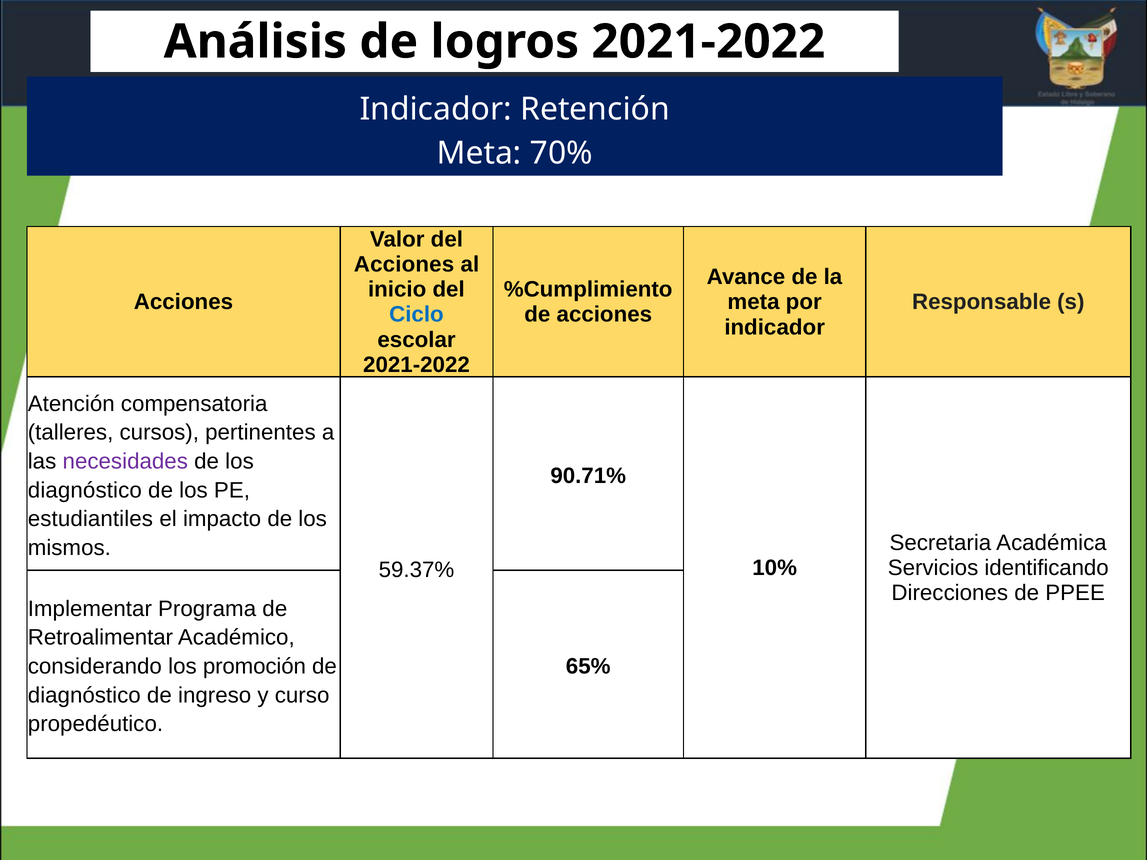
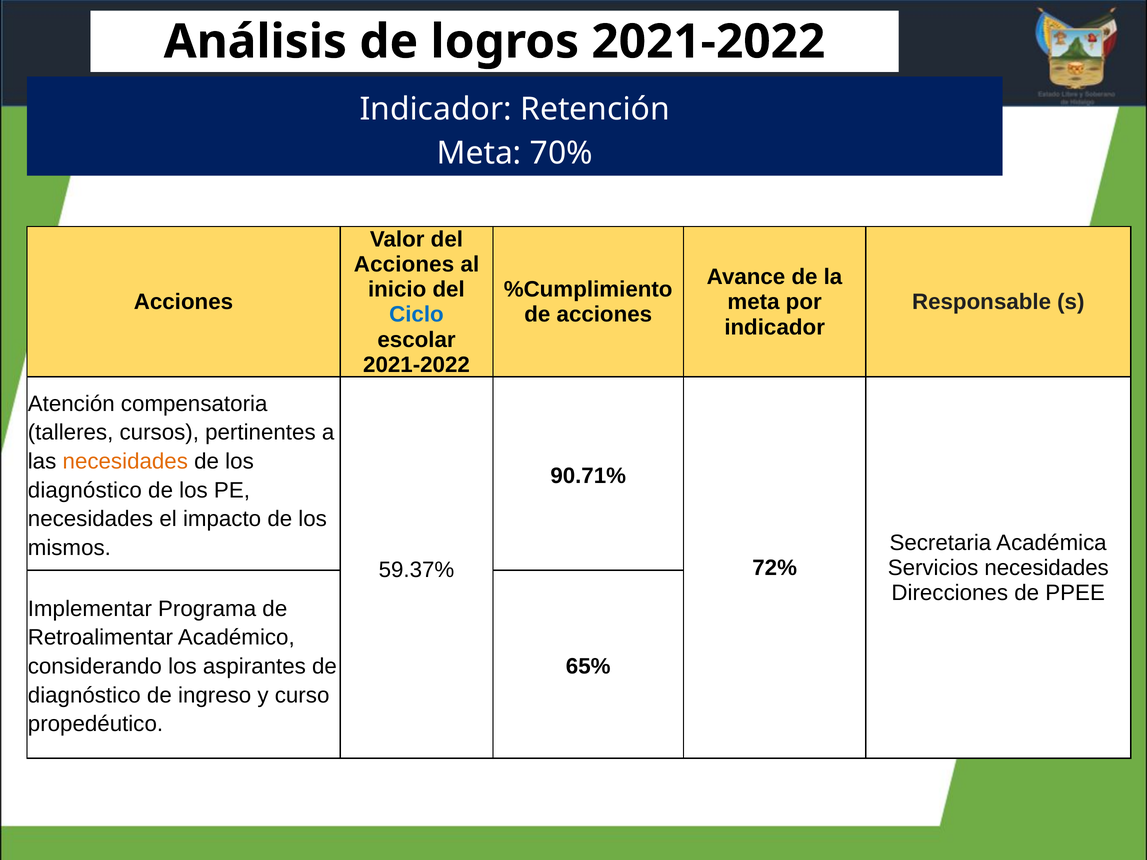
necesidades colour: purple -> orange (125, 462)
estudiantiles: estudiantiles -> necesidades (90, 519)
10%: 10% -> 72% (775, 568)
Servicios identificando: identificando -> necesidades (1047, 568)
promoción: promoción -> aspirantes (254, 667)
